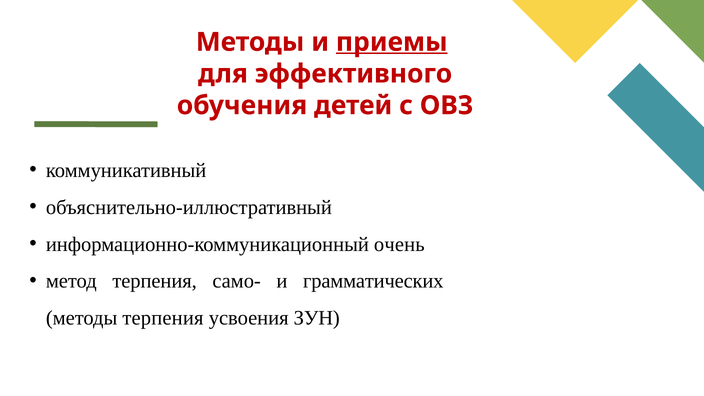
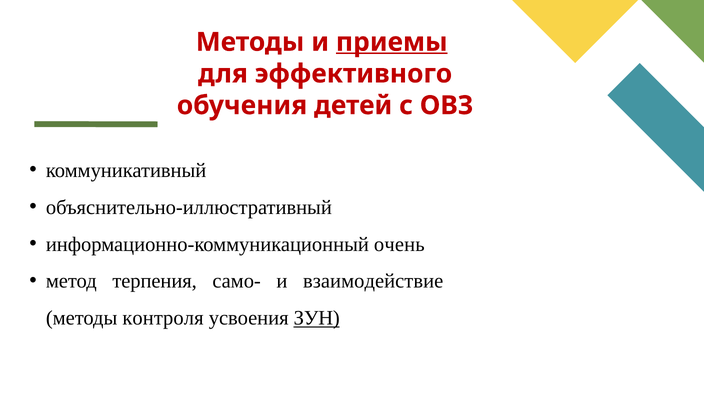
грамматических: грамматических -> взаимодействие (373, 281)
методы терпения: терпения -> контроля (163, 318)
ЗУН underline: none -> present (317, 318)
